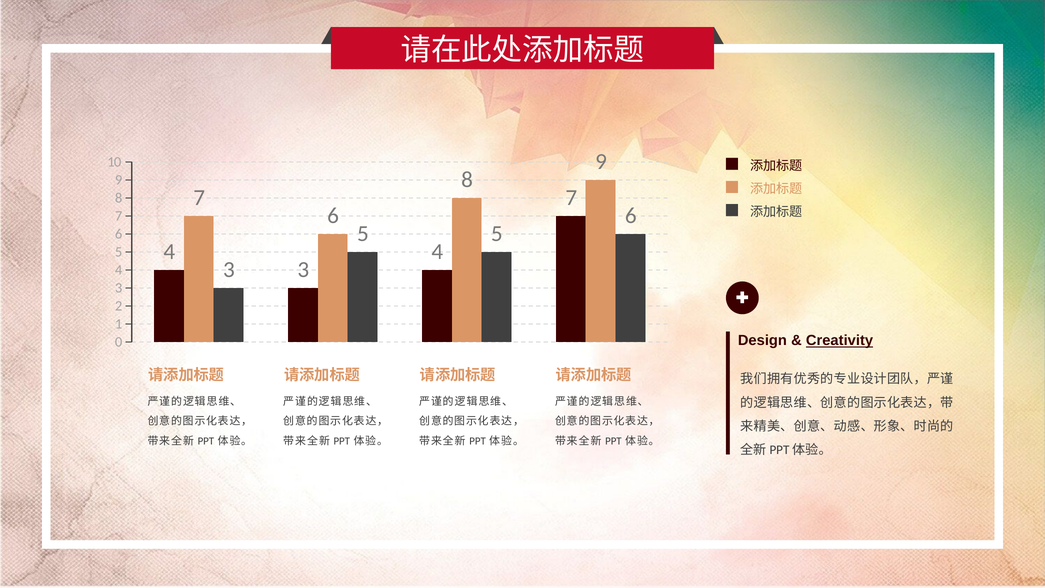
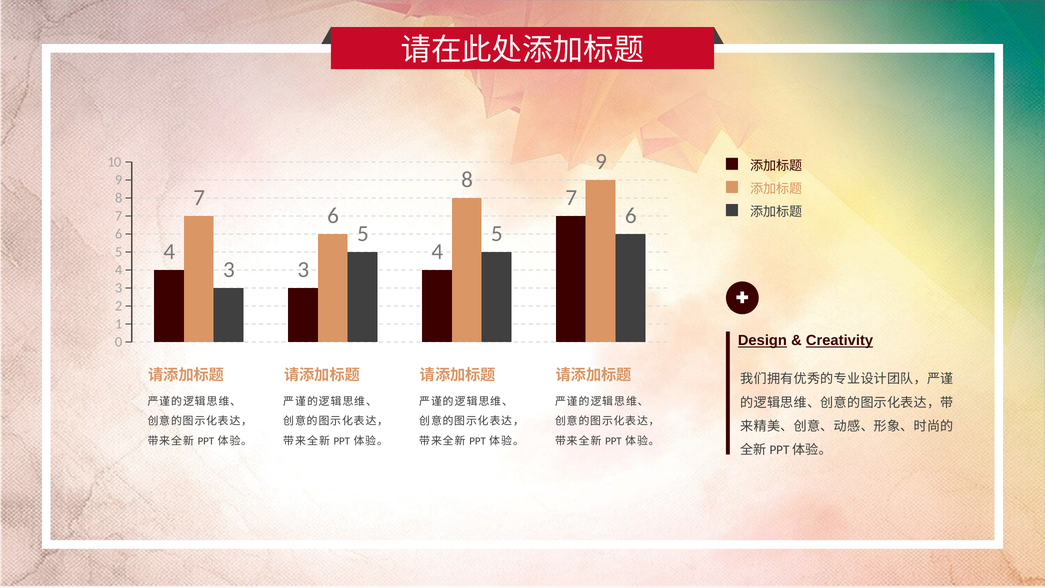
Design underline: none -> present (762, 340)
